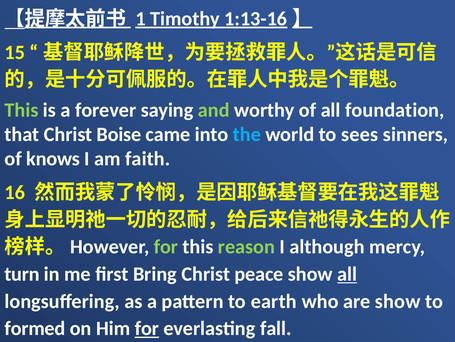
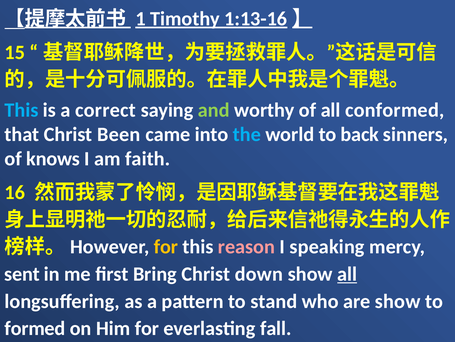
This colour: light green -> light blue (21, 110)
forever: forever -> correct (106, 110)
foundation: foundation -> conformed (395, 110)
Boise: Boise -> Been (119, 134)
sees: sees -> back (360, 134)
for colour: light green -> yellow (166, 246)
reason colour: light green -> pink (246, 246)
although: although -> speaking (327, 246)
turn: turn -> sent (22, 274)
peace: peace -> down (259, 274)
earth: earth -> stand (274, 301)
for underline: present -> none (147, 328)
